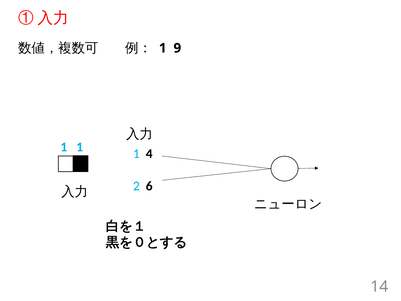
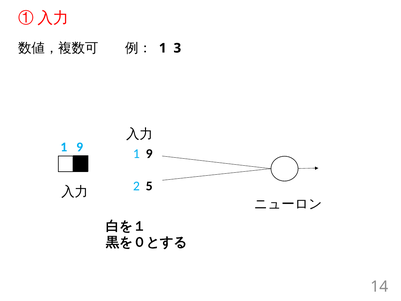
9: 9 -> 3 (177, 48)
1: 1 -> 9 (80, 147)
4: 4 -> 9 (149, 154)
6: 6 -> 5 (149, 186)
